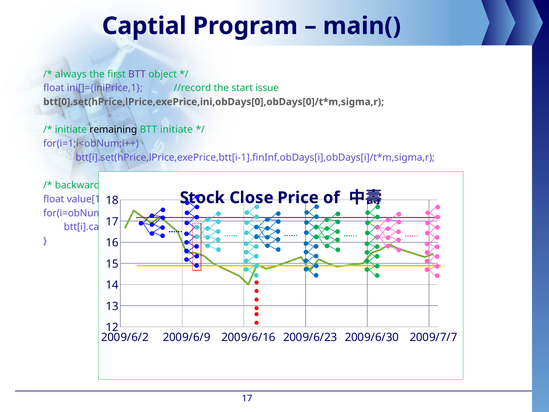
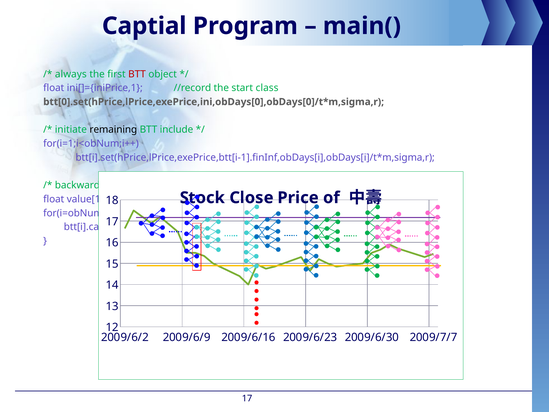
BTT colour: purple -> red (137, 74)
issue: issue -> class (267, 88)
BTT initiate: initiate -> include (177, 130)
